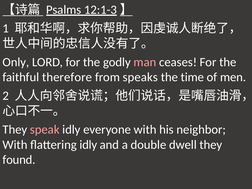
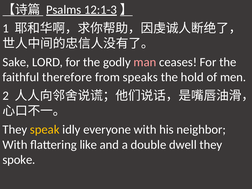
Only: Only -> Sake (16, 62)
time: time -> hold (192, 77)
speak colour: pink -> yellow (45, 130)
flattering idly: idly -> like (88, 145)
found: found -> spoke (19, 160)
